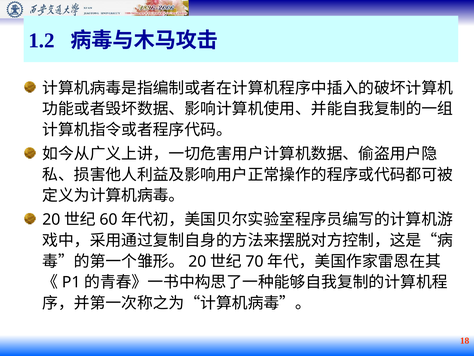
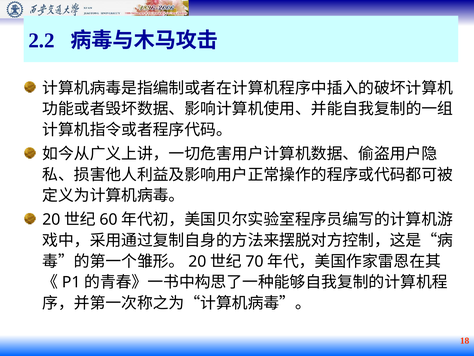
1.2: 1.2 -> 2.2 (42, 40)
